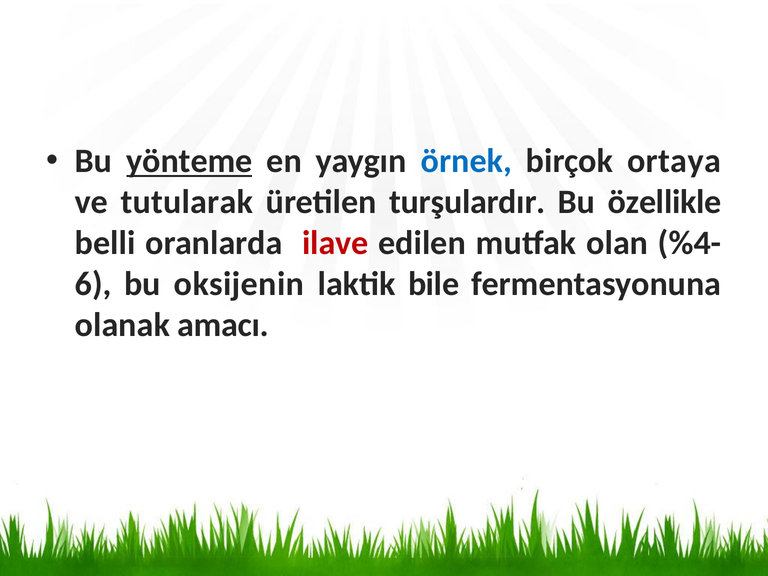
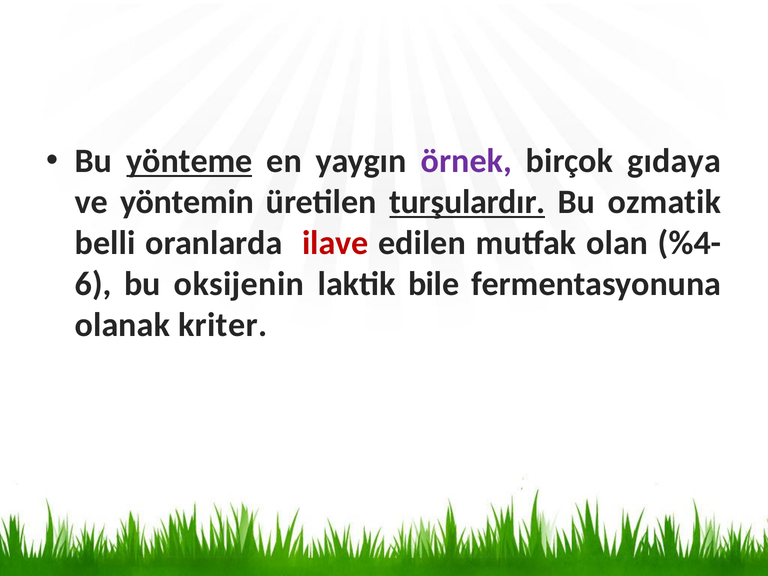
örnek colour: blue -> purple (466, 161)
ortaya: ortaya -> gıdaya (674, 161)
tutularak: tutularak -> yöntemin (187, 202)
turşulardır underline: none -> present (467, 202)
özellikle: özellikle -> ozmatik (664, 202)
amacı: amacı -> kriter (223, 325)
